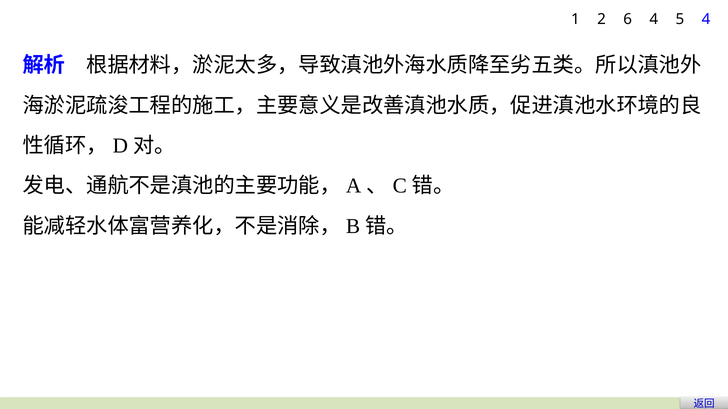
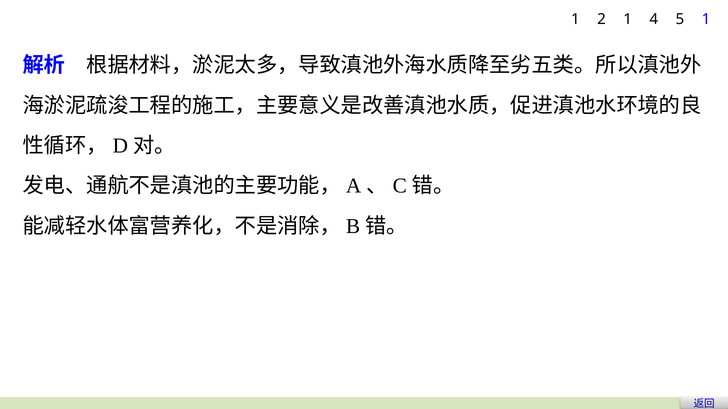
2 6: 6 -> 1 (628, 19)
5 4: 4 -> 1 (706, 19)
